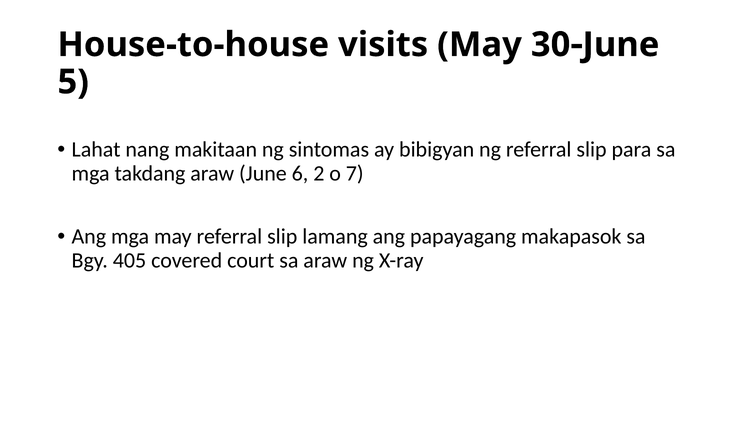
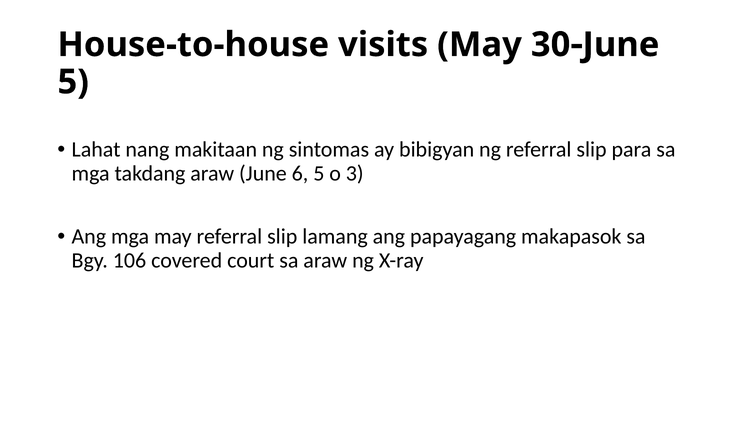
6 2: 2 -> 5 (319, 174)
7: 7 -> 3 (355, 174)
405: 405 -> 106 (130, 261)
